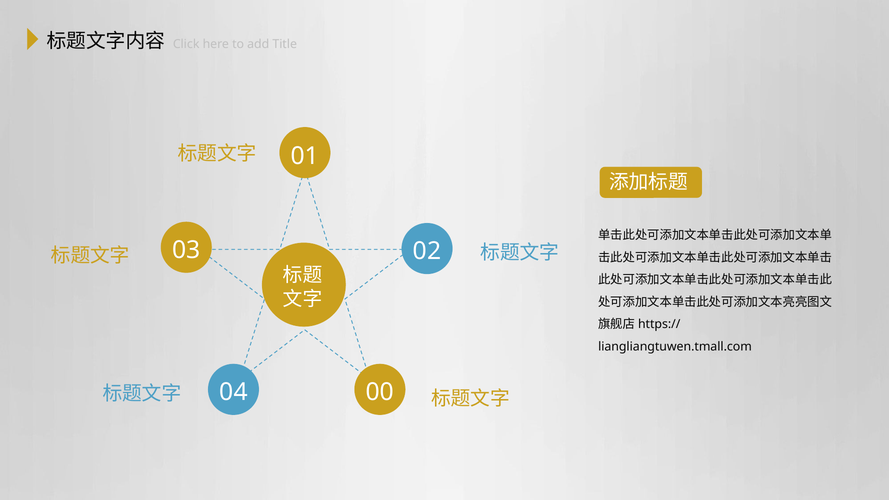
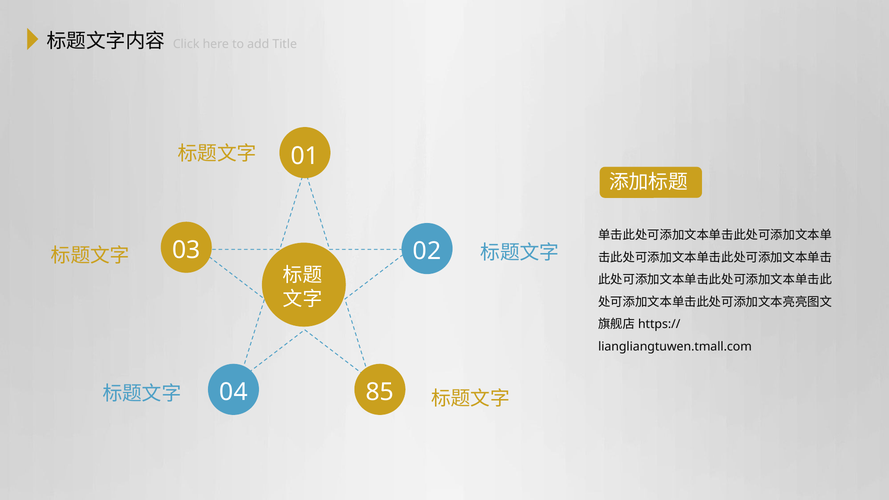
00: 00 -> 85 (380, 392)
